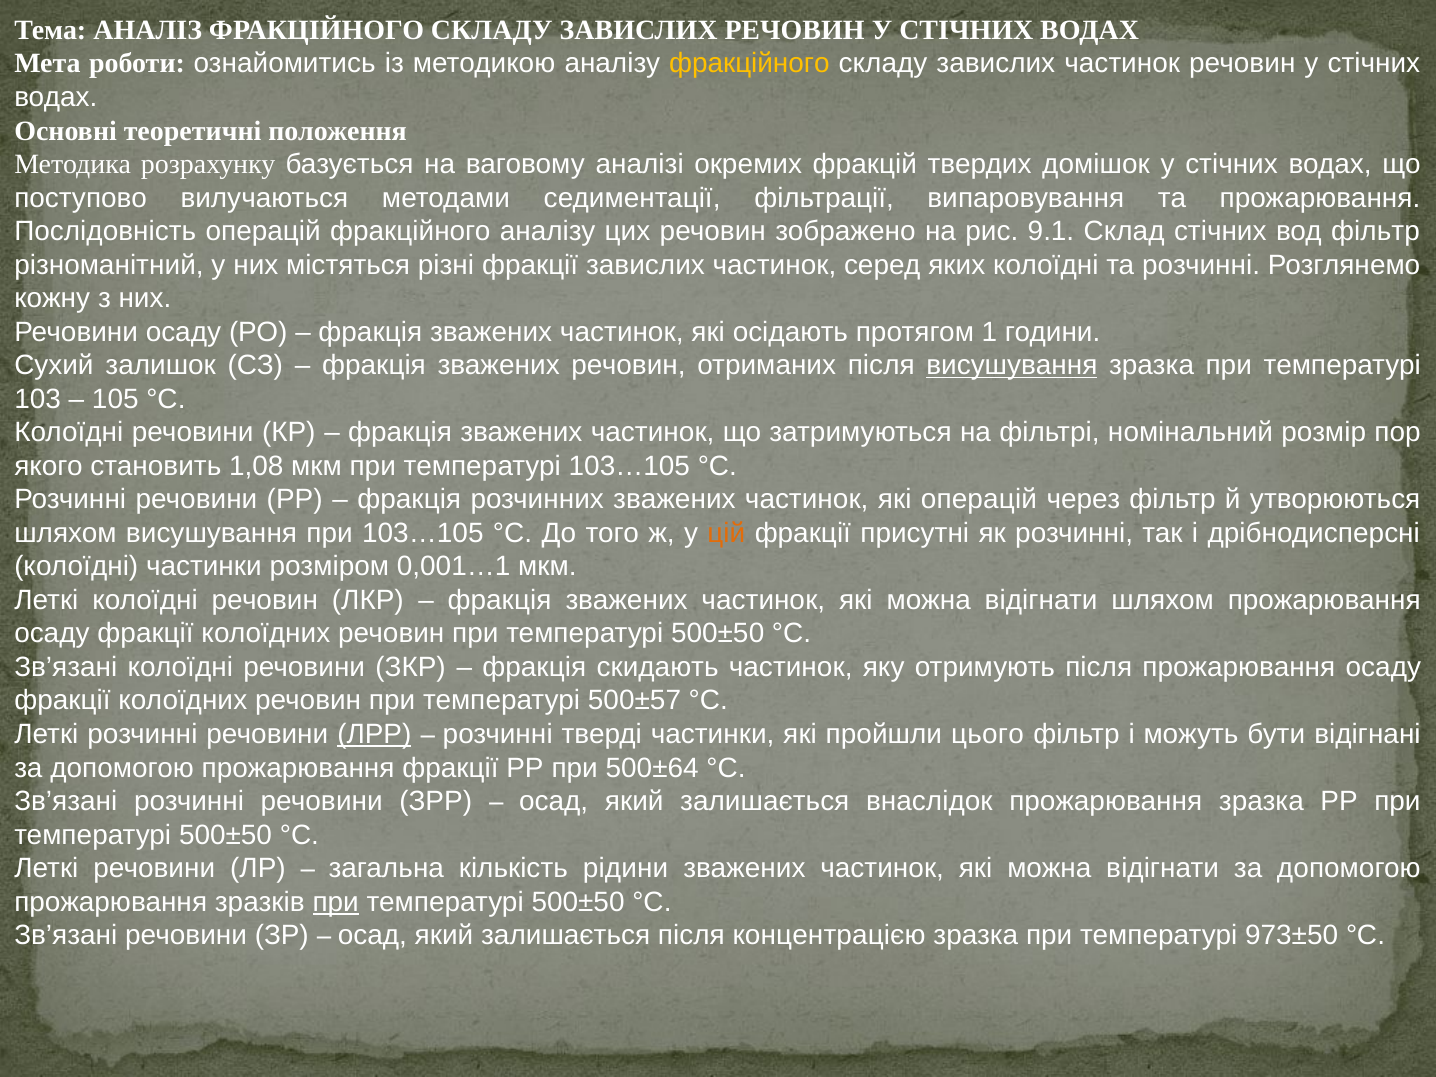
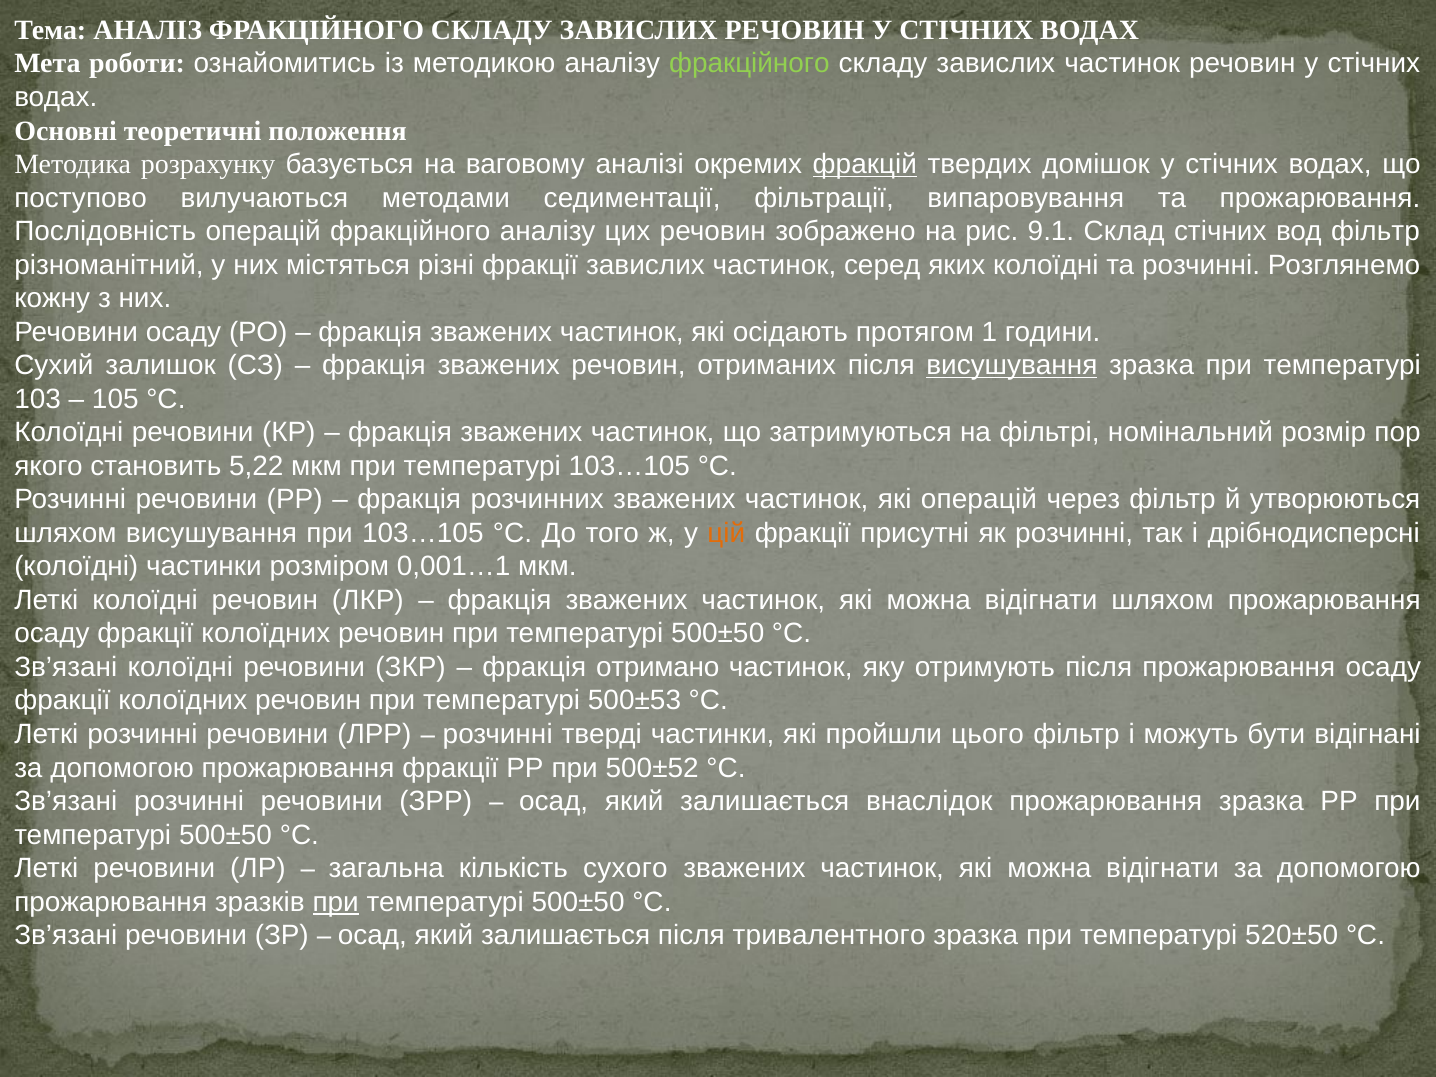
фракційного colour: yellow -> light green (749, 64)
фракцій underline: none -> present (865, 164)
1,08: 1,08 -> 5,22 (256, 466)
скидають: скидають -> отримано (658, 667)
500±57: 500±57 -> 500±53 (634, 701)
ЛРР underline: present -> none (374, 734)
500±64: 500±64 -> 500±52 (652, 768)
рідини: рідини -> сухого (626, 868)
концентрацією: концентрацією -> тривалентного (829, 935)
973±50: 973±50 -> 520±50 (1292, 935)
